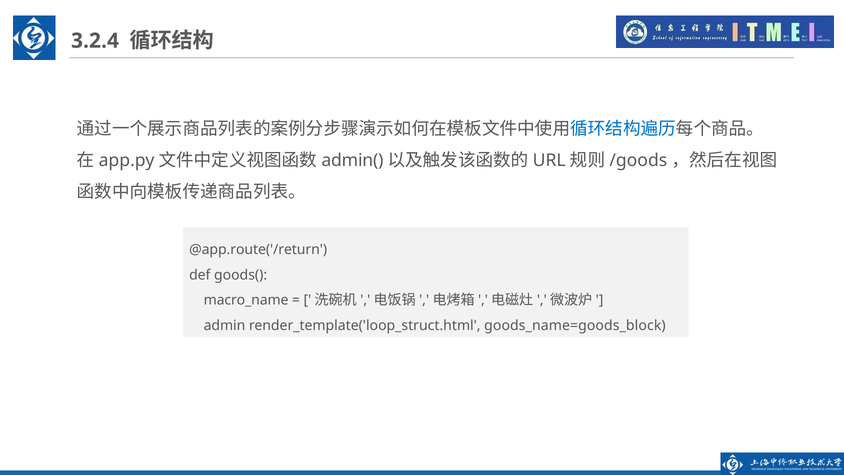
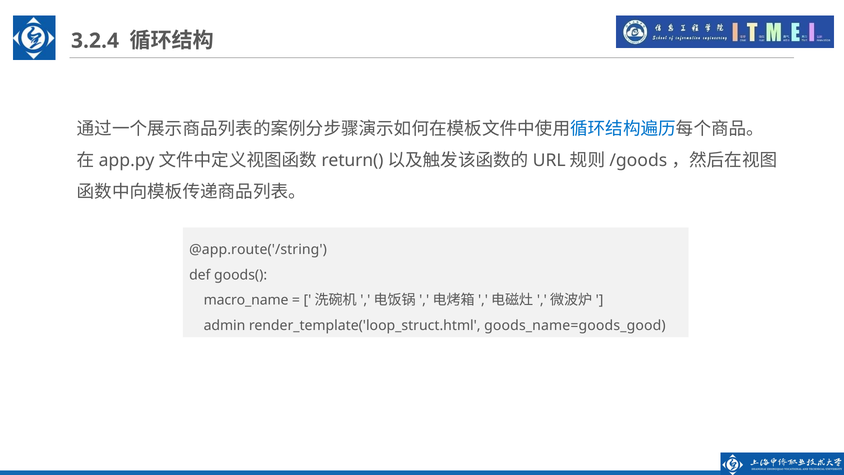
admin(: admin( -> return( (352, 160)
@app.route('/return: @app.route('/return -> @app.route('/string (258, 250)
goods_name=goods_block: goods_name=goods_block -> goods_name=goods_good (575, 325)
